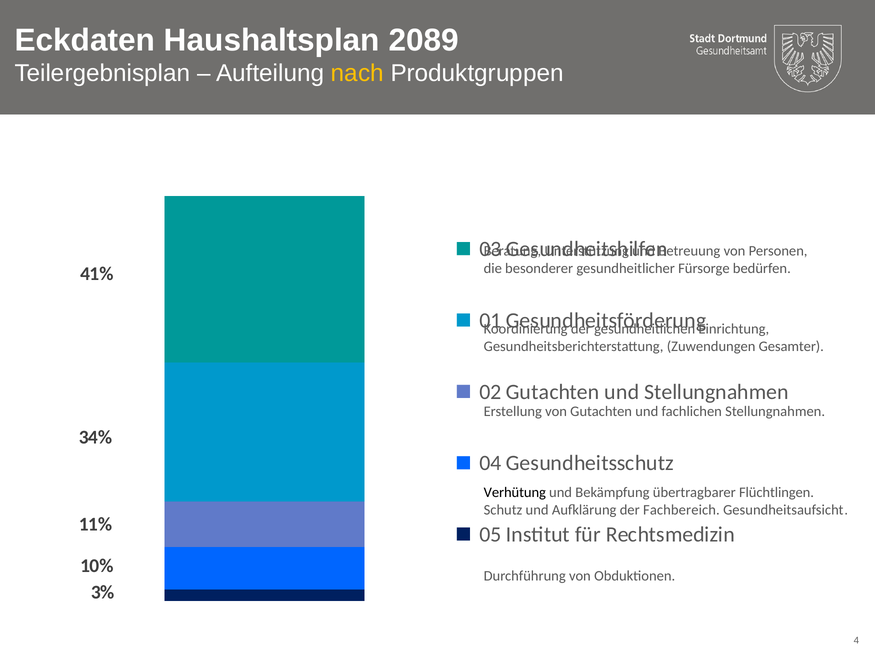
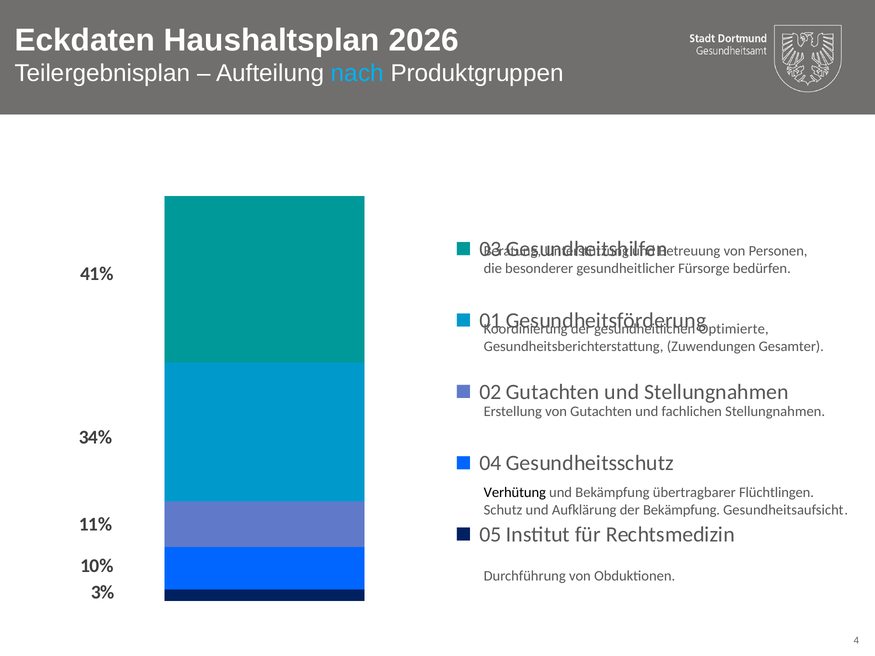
2089: 2089 -> 2026 (424, 40)
nach colour: yellow -> light blue (357, 73)
Einrichtung: Einrichtung -> Optimierte (734, 329)
der Fachbereich: Fachbereich -> Bekämpfung (682, 510)
